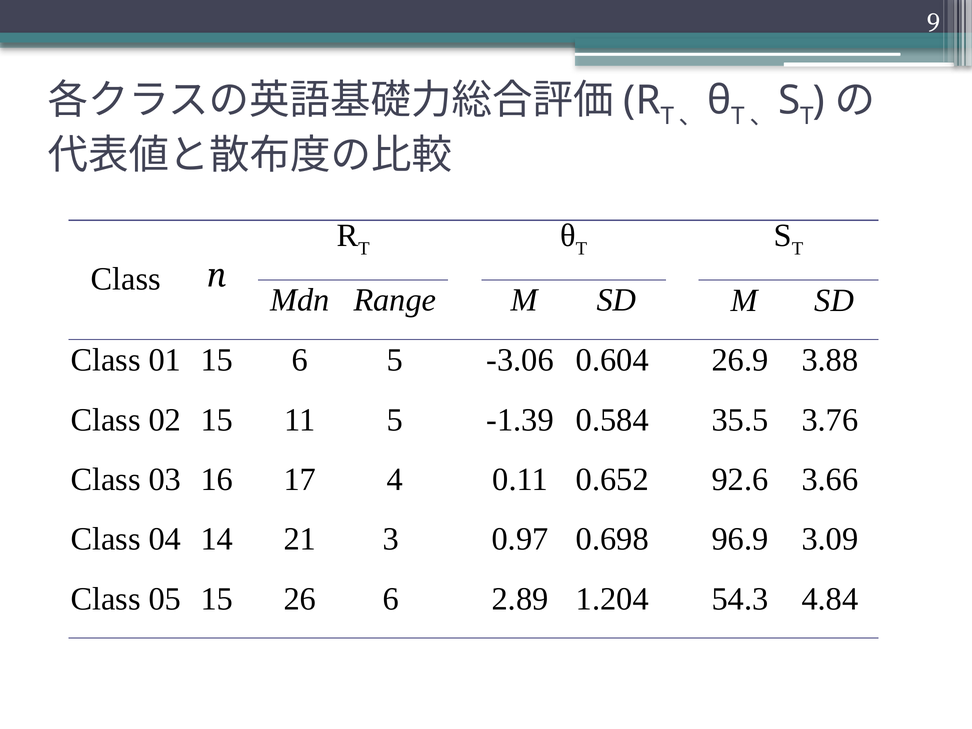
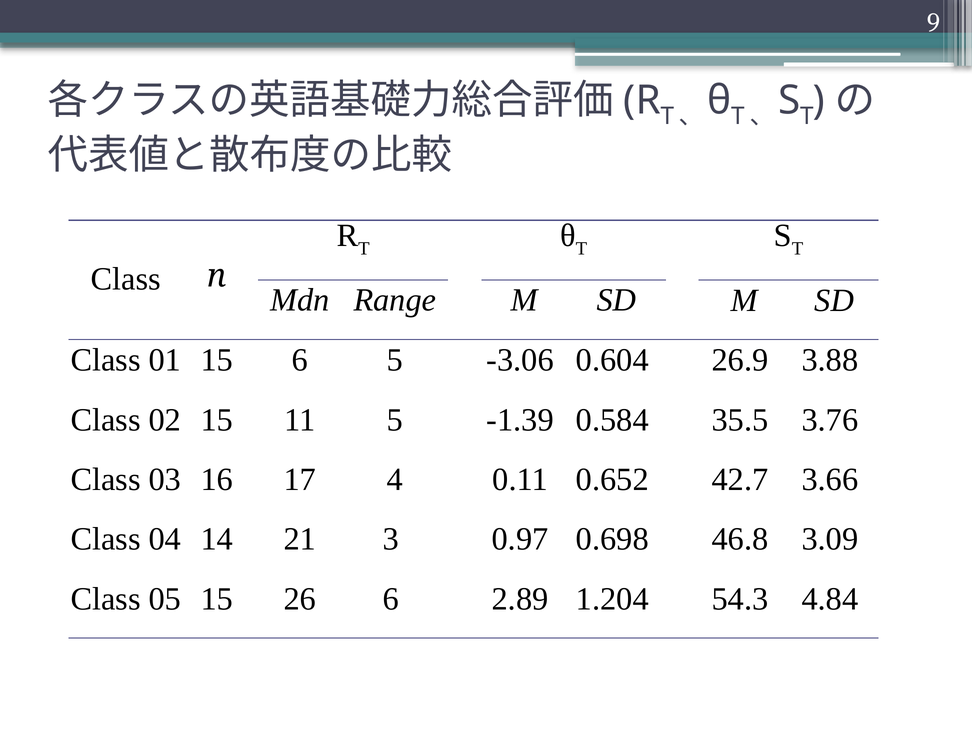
92.6: 92.6 -> 42.7 (740, 480)
96.9: 96.9 -> 46.8 (740, 539)
